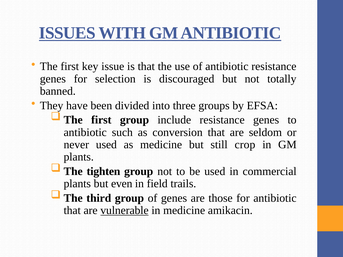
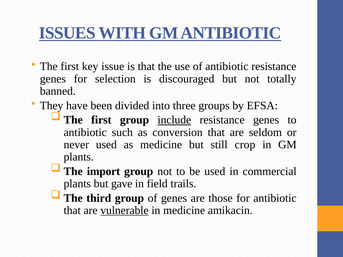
include underline: none -> present (174, 120)
tighten: tighten -> import (103, 171)
even: even -> gave (122, 184)
